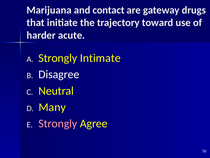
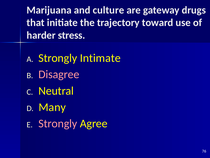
contact: contact -> culture (108, 10)
acute: acute -> stress (72, 35)
Disagree colour: white -> pink (59, 74)
